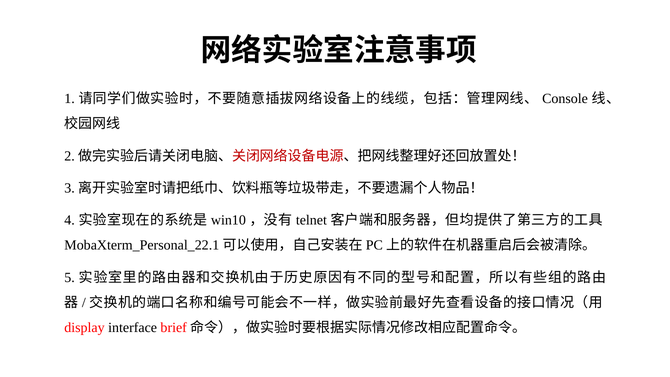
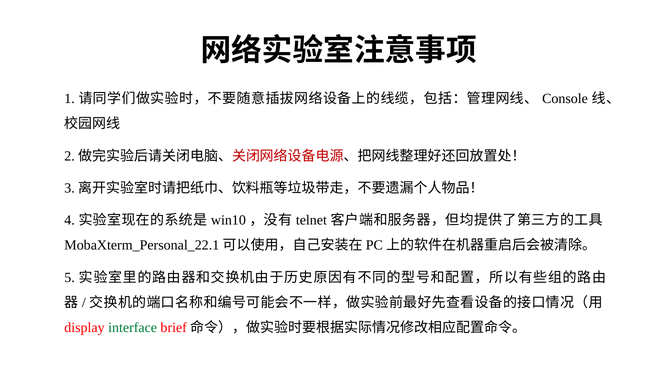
interface colour: black -> green (133, 328)
